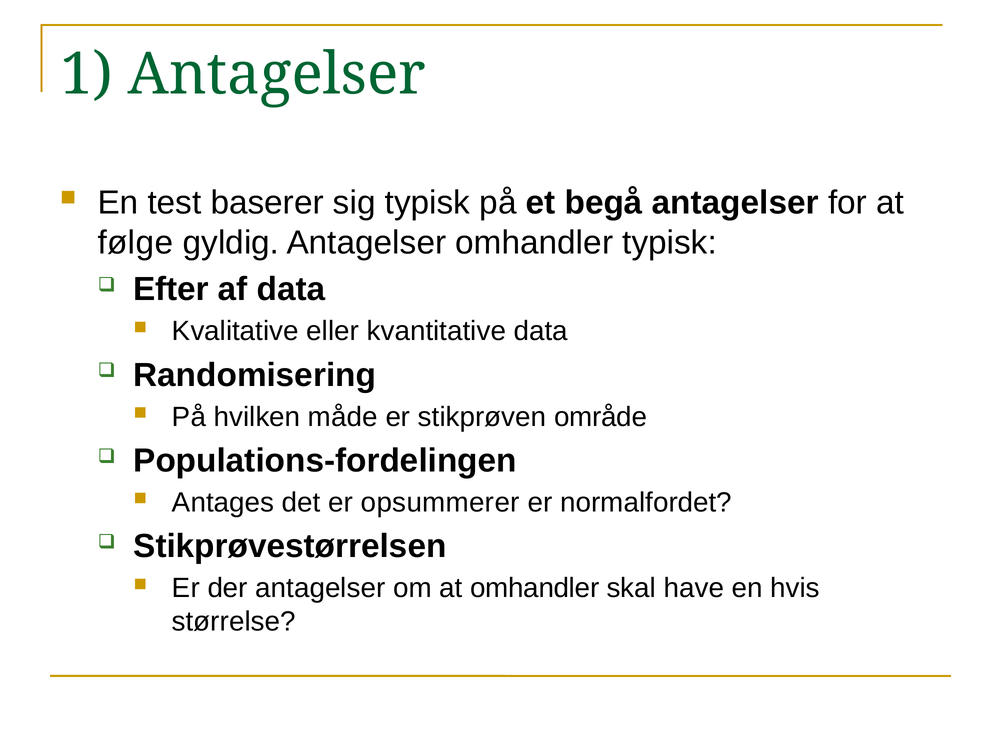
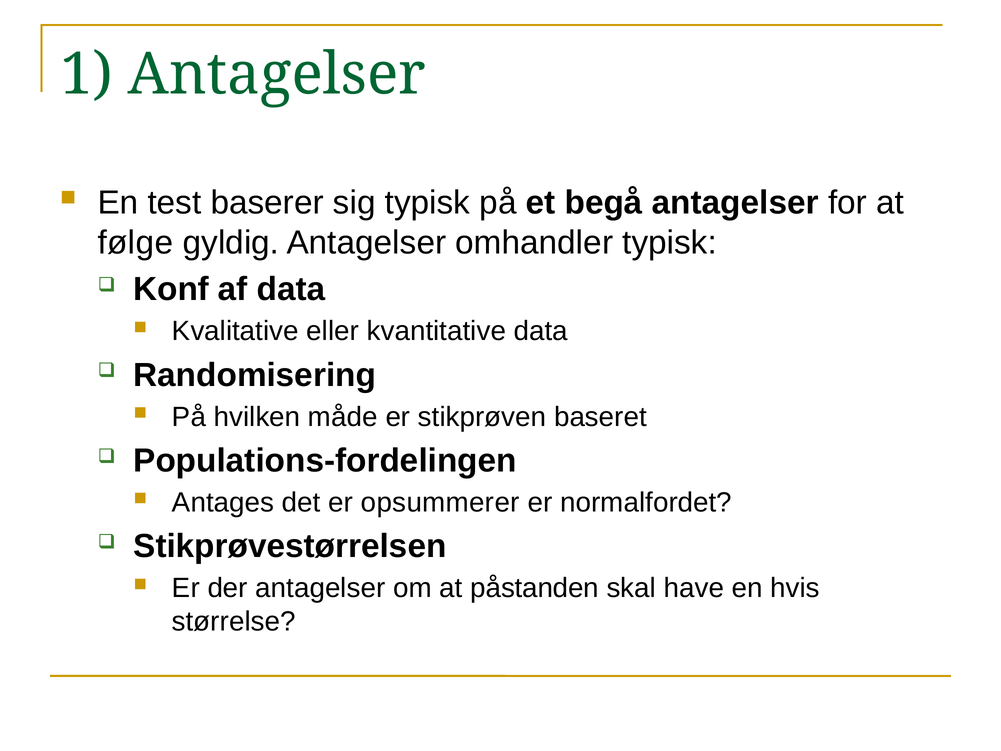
Efter: Efter -> Konf (171, 289)
område: område -> baseret (600, 417)
at omhandler: omhandler -> påstanden (535, 588)
